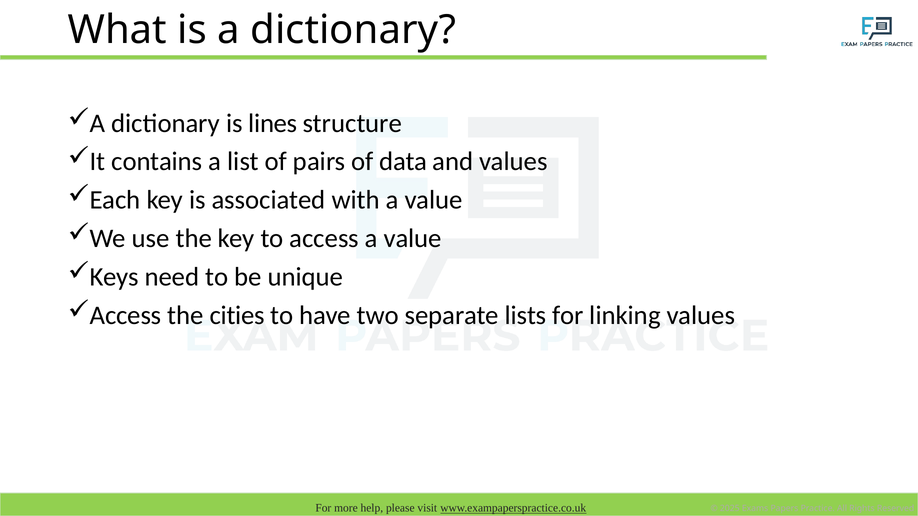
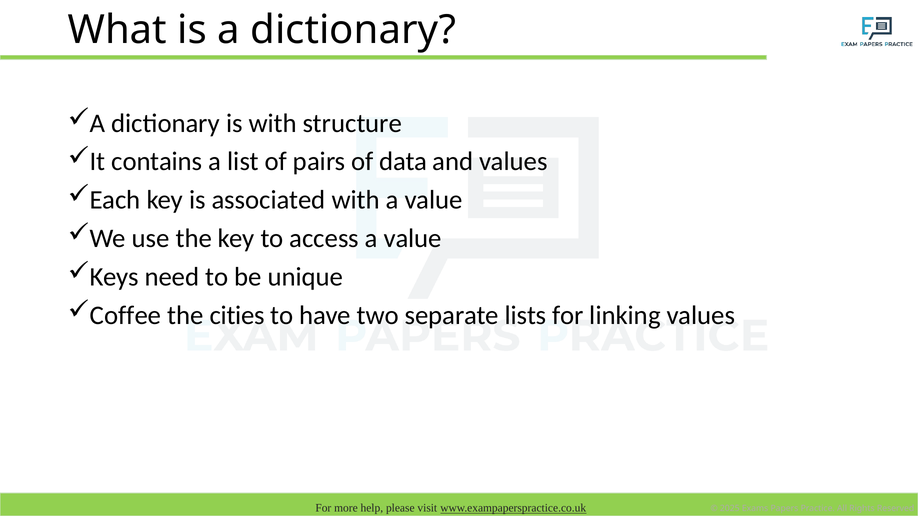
is lines: lines -> with (273, 123)
Access: Access -> Coffee (126, 315)
